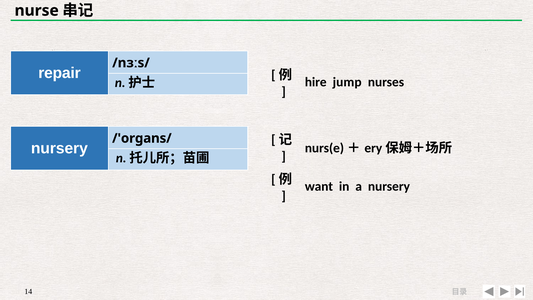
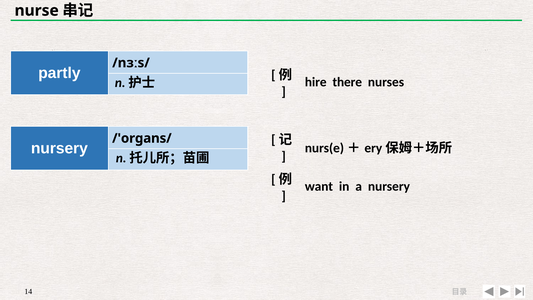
repair: repair -> partly (59, 73)
jump: jump -> there (347, 82)
